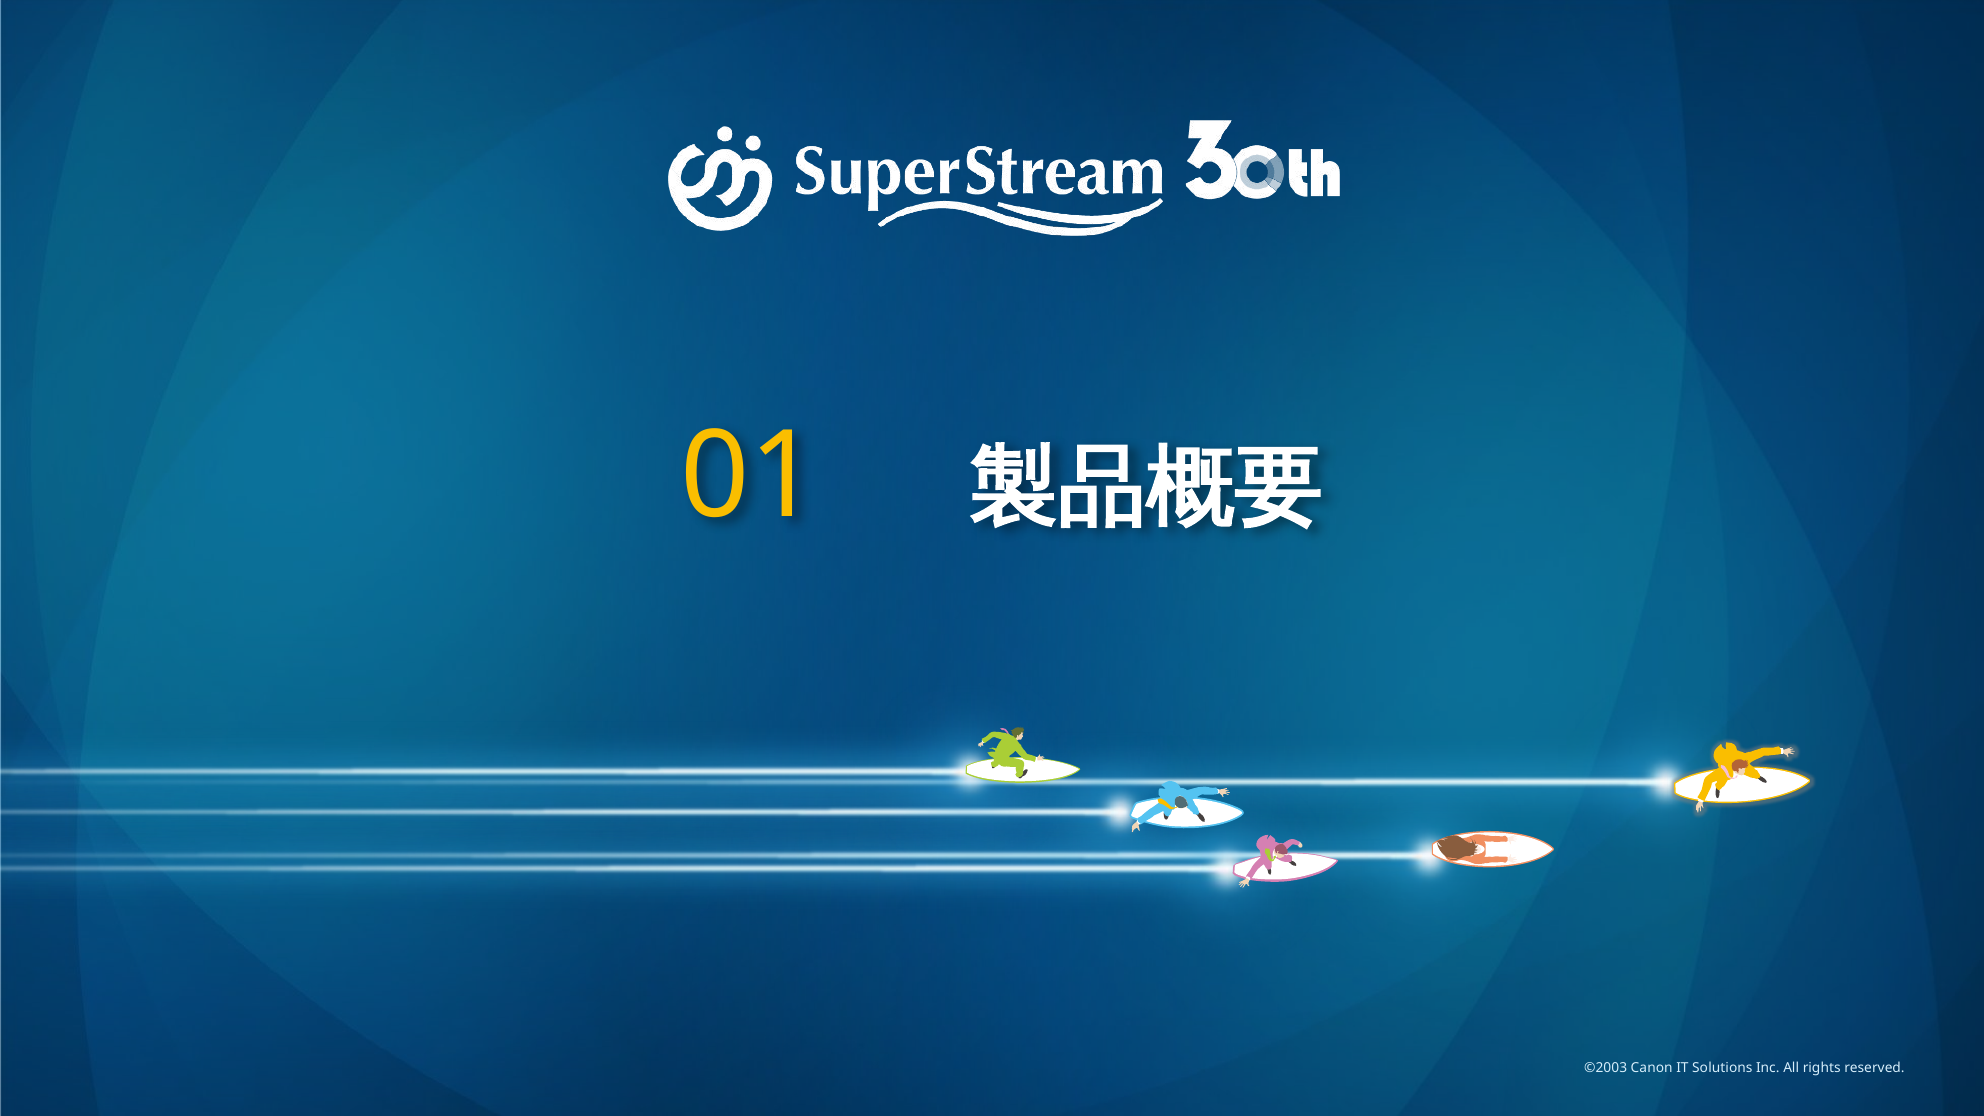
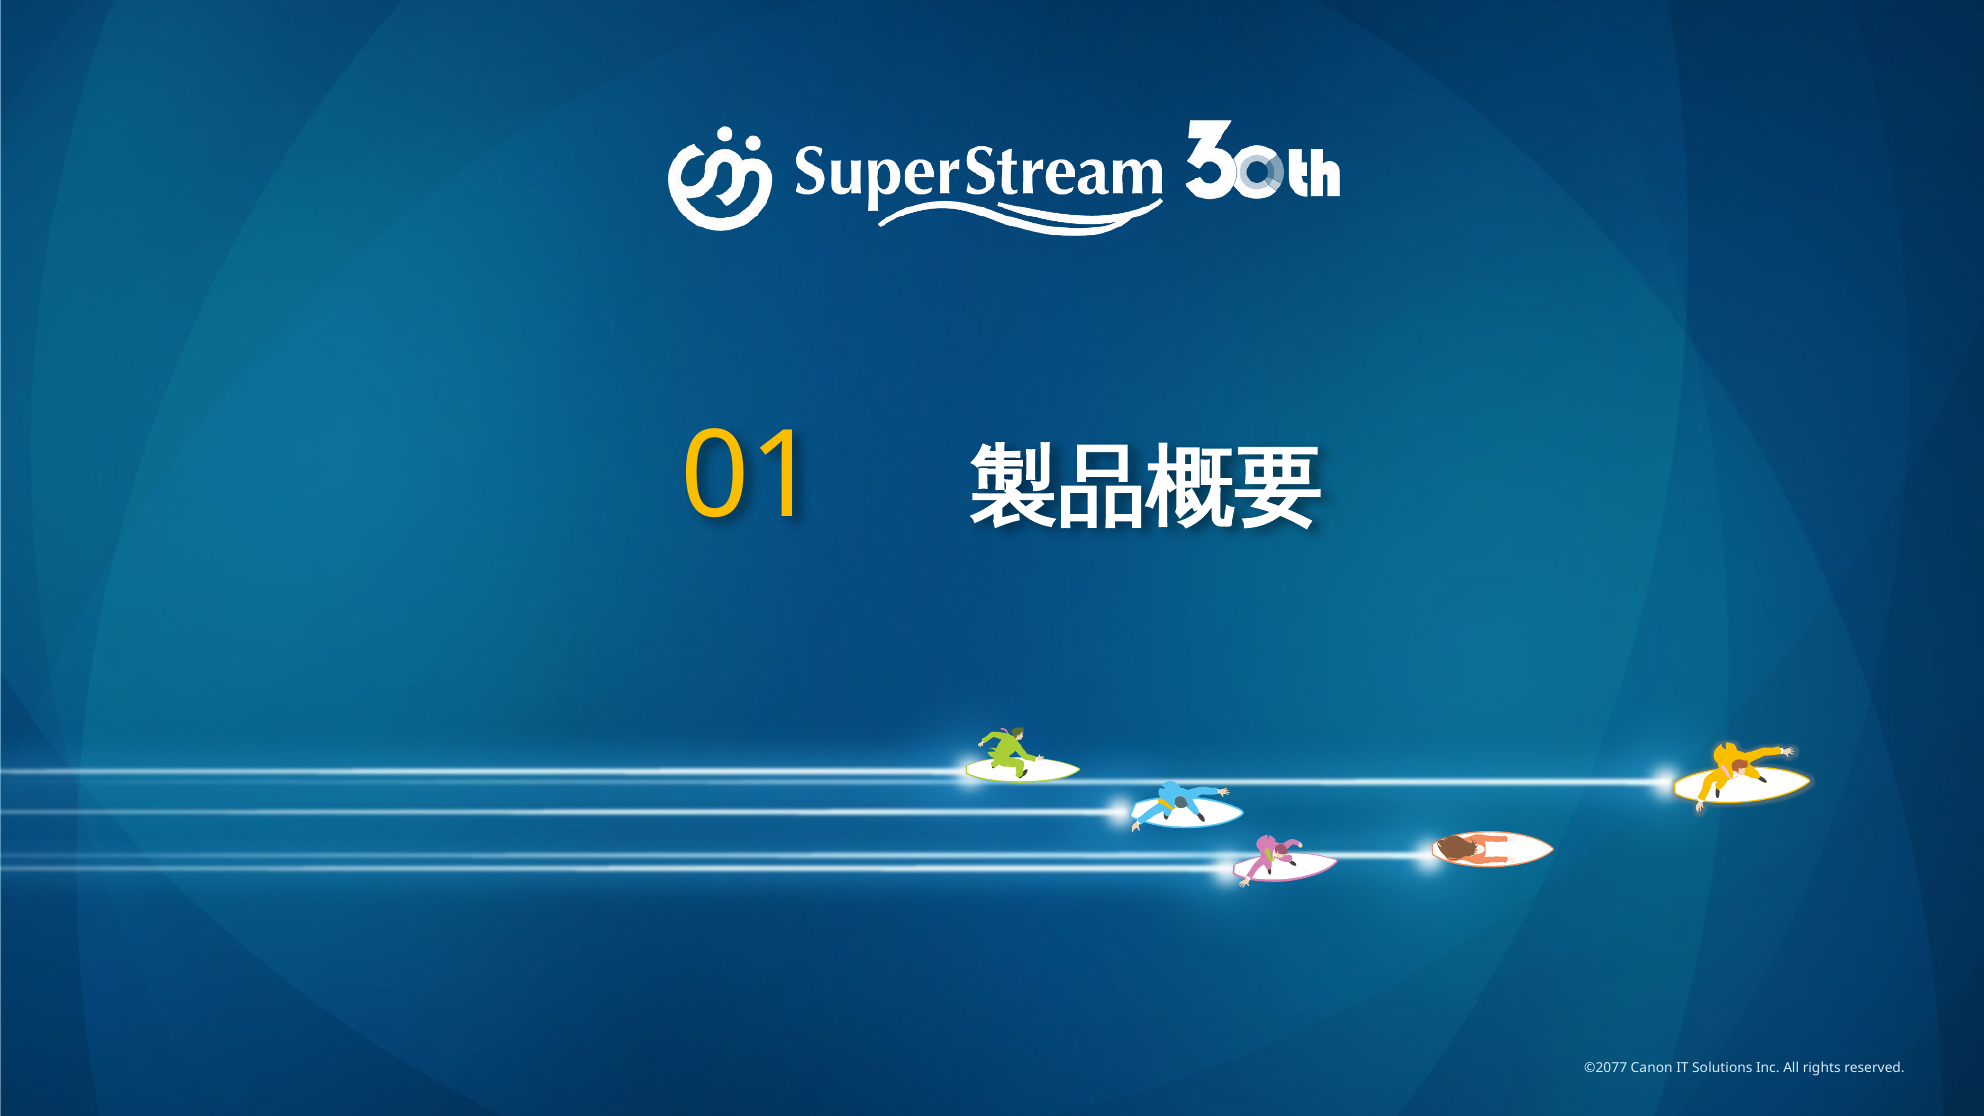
©2003: ©2003 -> ©2077 (1606, 1068)
